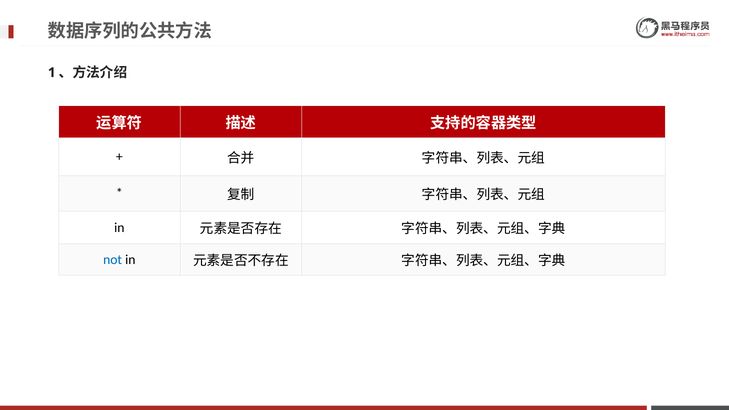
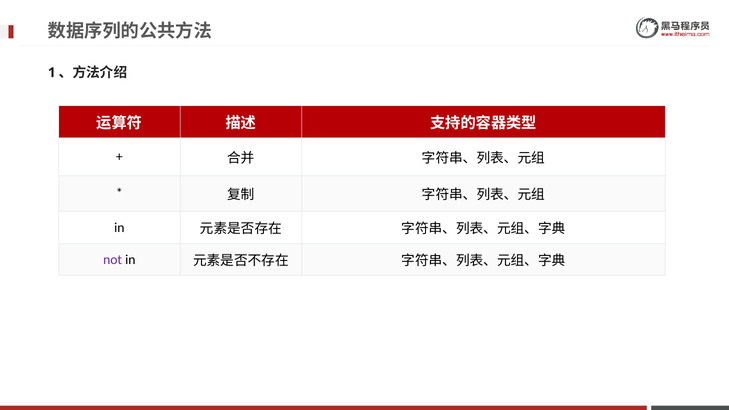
not colour: blue -> purple (113, 260)
